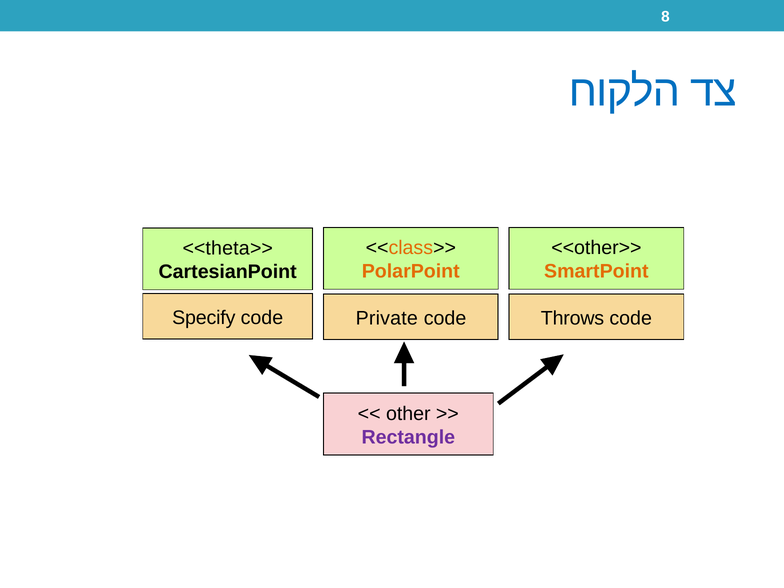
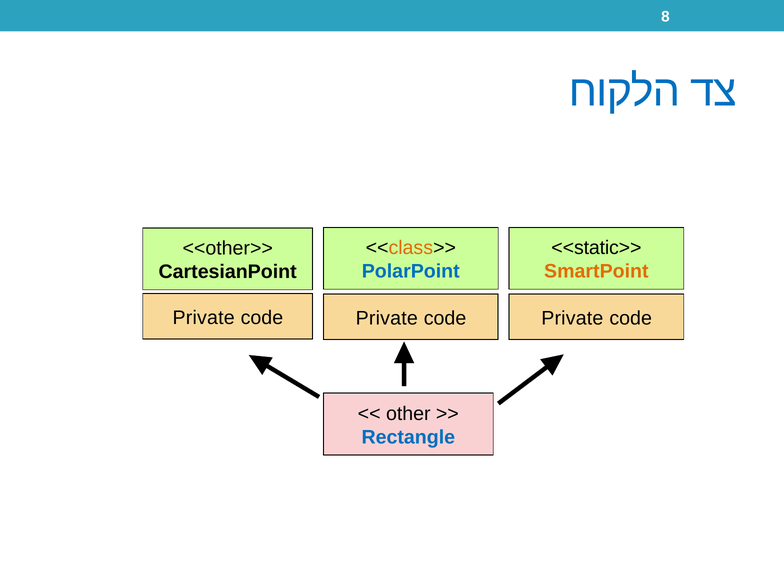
other: other -> static (596, 248)
theta: theta -> other (228, 248)
PolarPoint colour: orange -> blue (411, 271)
Specify: Specify -> Private (204, 318)
Throws: Throws -> Private (572, 318)
Rectangle colour: purple -> blue (408, 437)
